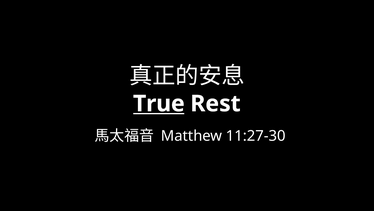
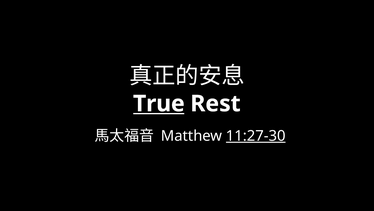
11:27-30 underline: none -> present (256, 135)
